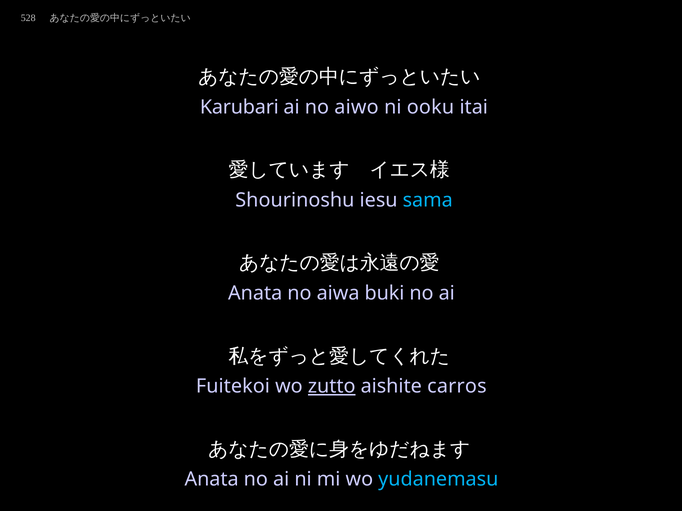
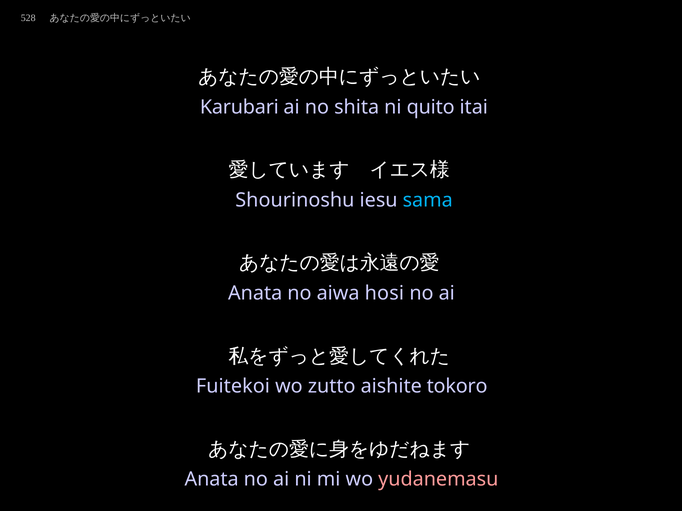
aiwo: aiwo -> shita (357, 107)
ooku: ooku -> quito (431, 107)
buki: buki -> hosi (384, 294)
zutto underline: present -> none (332, 387)
carros: carros -> tokoro (457, 387)
yudanemasu colour: light blue -> pink (438, 480)
